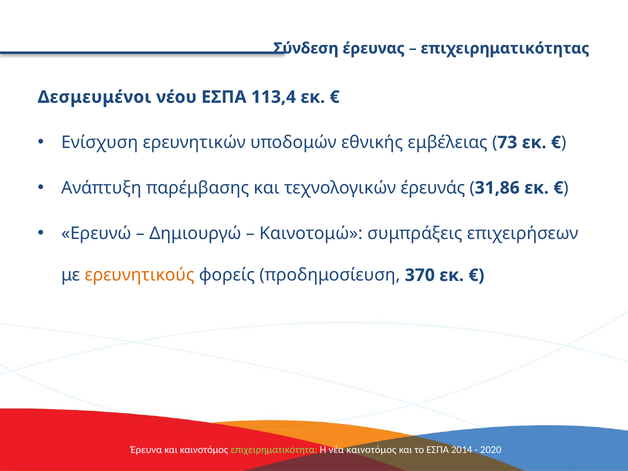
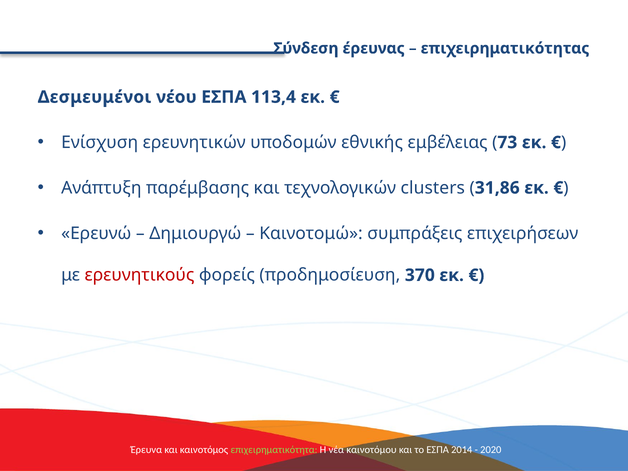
έρευνάς: έρευνάς -> clusters (433, 188)
ερευνητικούς colour: orange -> red (140, 275)
νέα καινοτόμος: καινοτόμος -> καινοτόμου (371, 450)
